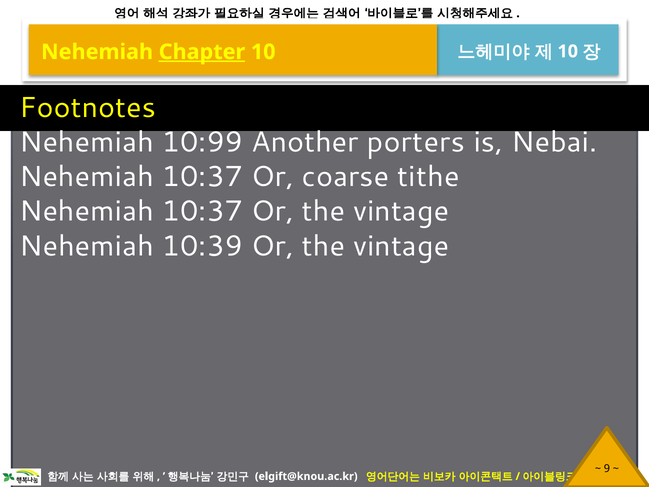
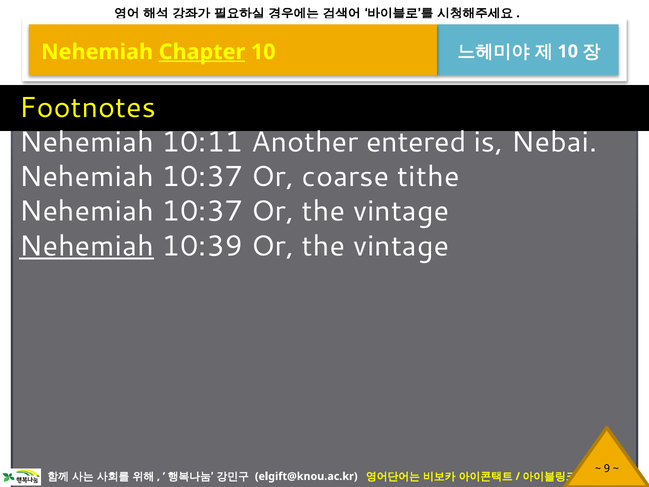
10:99: 10:99 -> 10:11 (202, 142)
porters: porters -> entered (416, 142)
Nehemiah underline: none -> present (87, 246)
